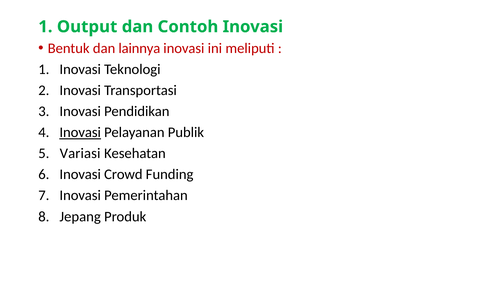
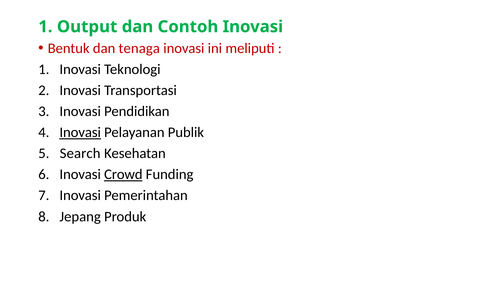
lainnya: lainnya -> tenaga (139, 48)
Variasi: Variasi -> Search (80, 154)
Crowd underline: none -> present (123, 175)
